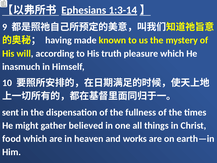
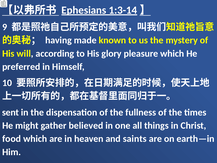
truth: truth -> glory (112, 53)
inasmuch: inasmuch -> preferred (21, 67)
works: works -> saints (135, 139)
